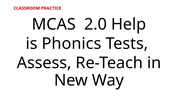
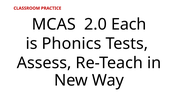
Help: Help -> Each (129, 24)
